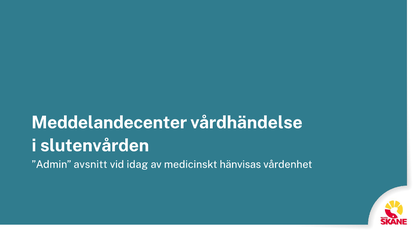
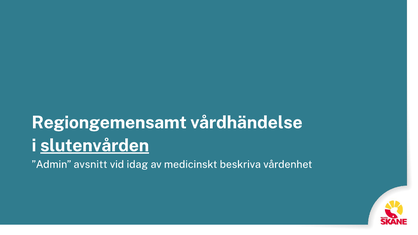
Meddelandecenter: Meddelandecenter -> Regiongemensamt (109, 123)
slutenvården underline: none -> present (95, 146)
hänvisas: hänvisas -> beskriva (240, 165)
